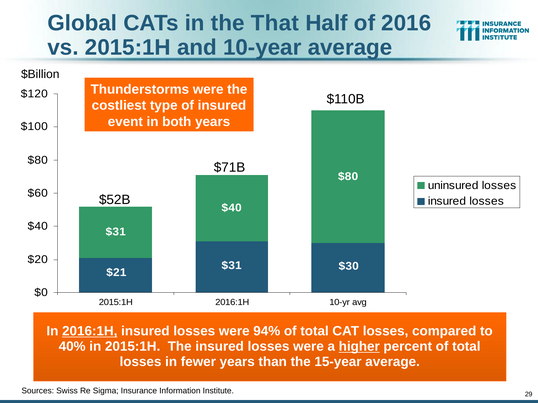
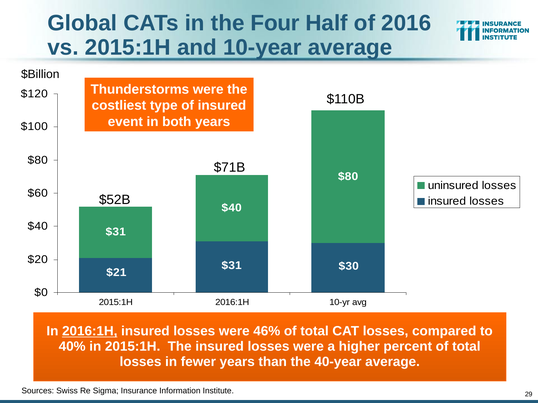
That: That -> Four (275, 23)
94%: 94% -> 46% (267, 332)
higher underline: present -> none (359, 347)
15-year: 15-year -> 40-year (338, 362)
